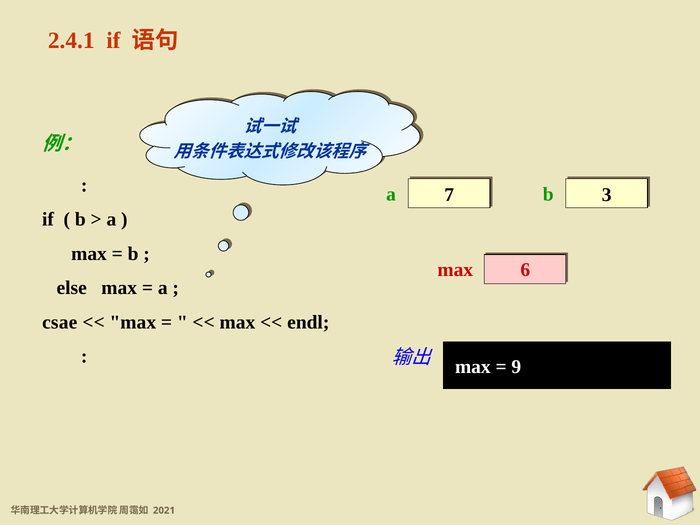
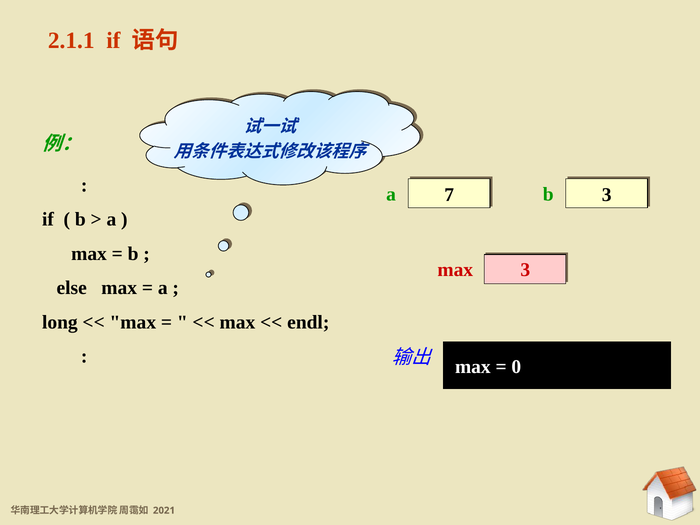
2.4.1: 2.4.1 -> 2.1.1 (71, 40)
6: 6 -> 3 (525, 270)
csae: csae -> long (60, 322)
9: 9 -> 0 (516, 367)
